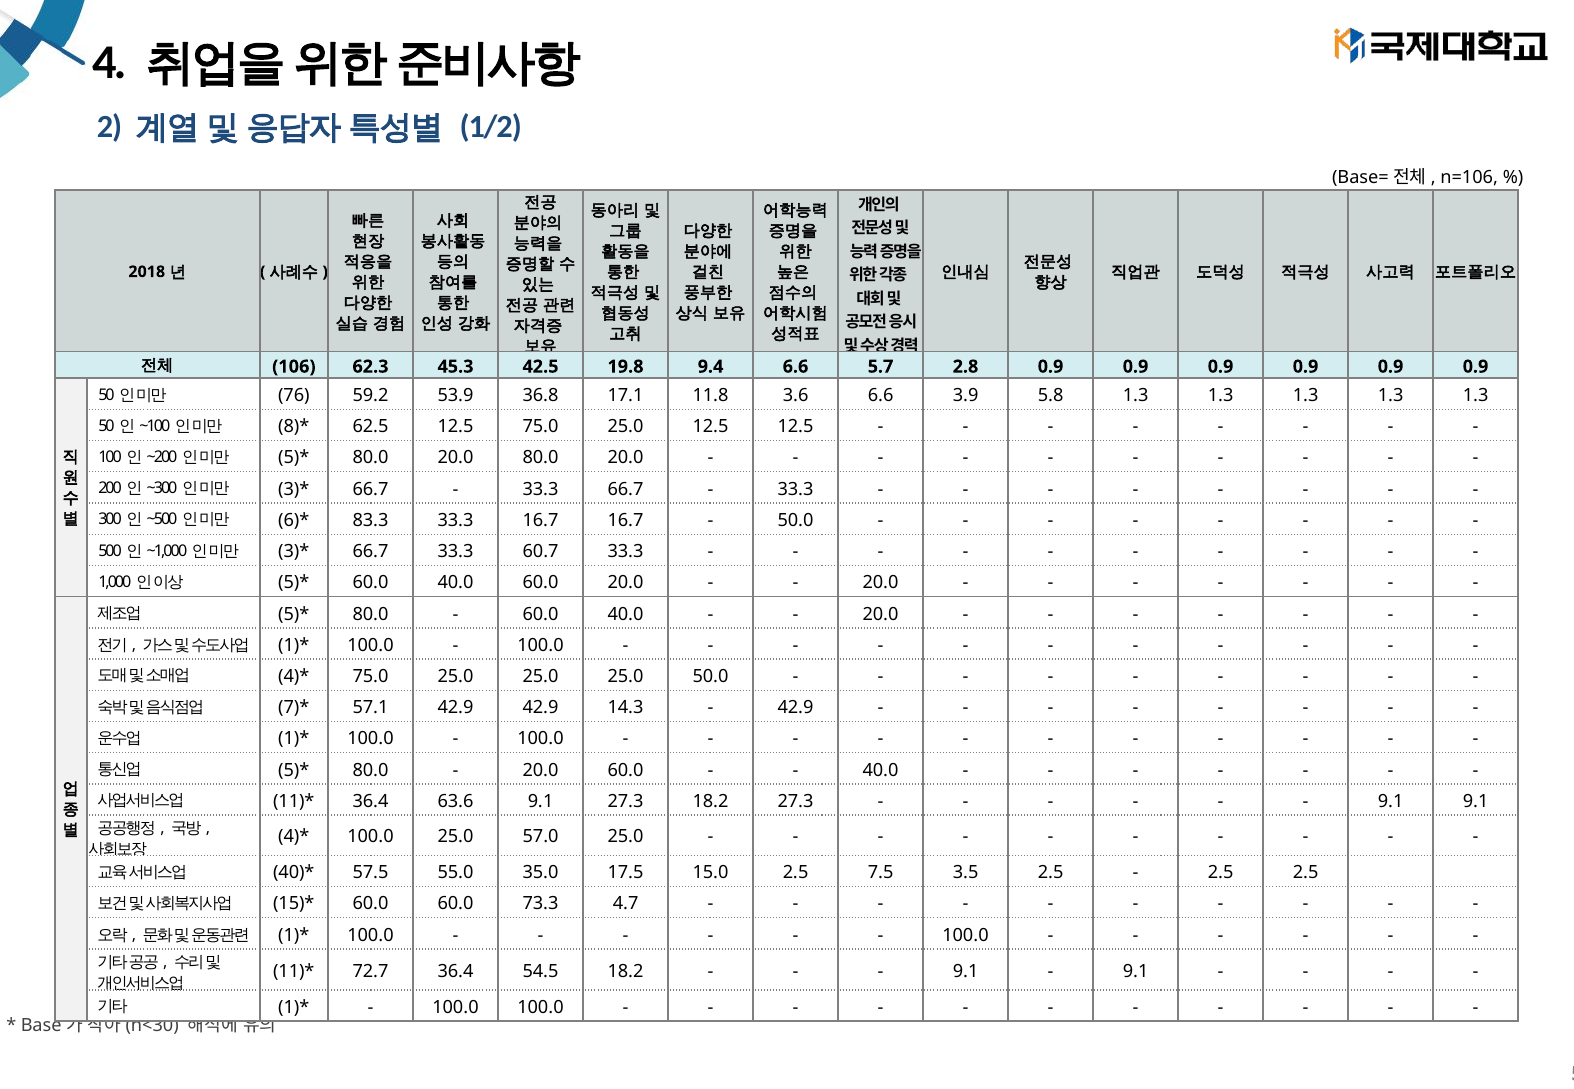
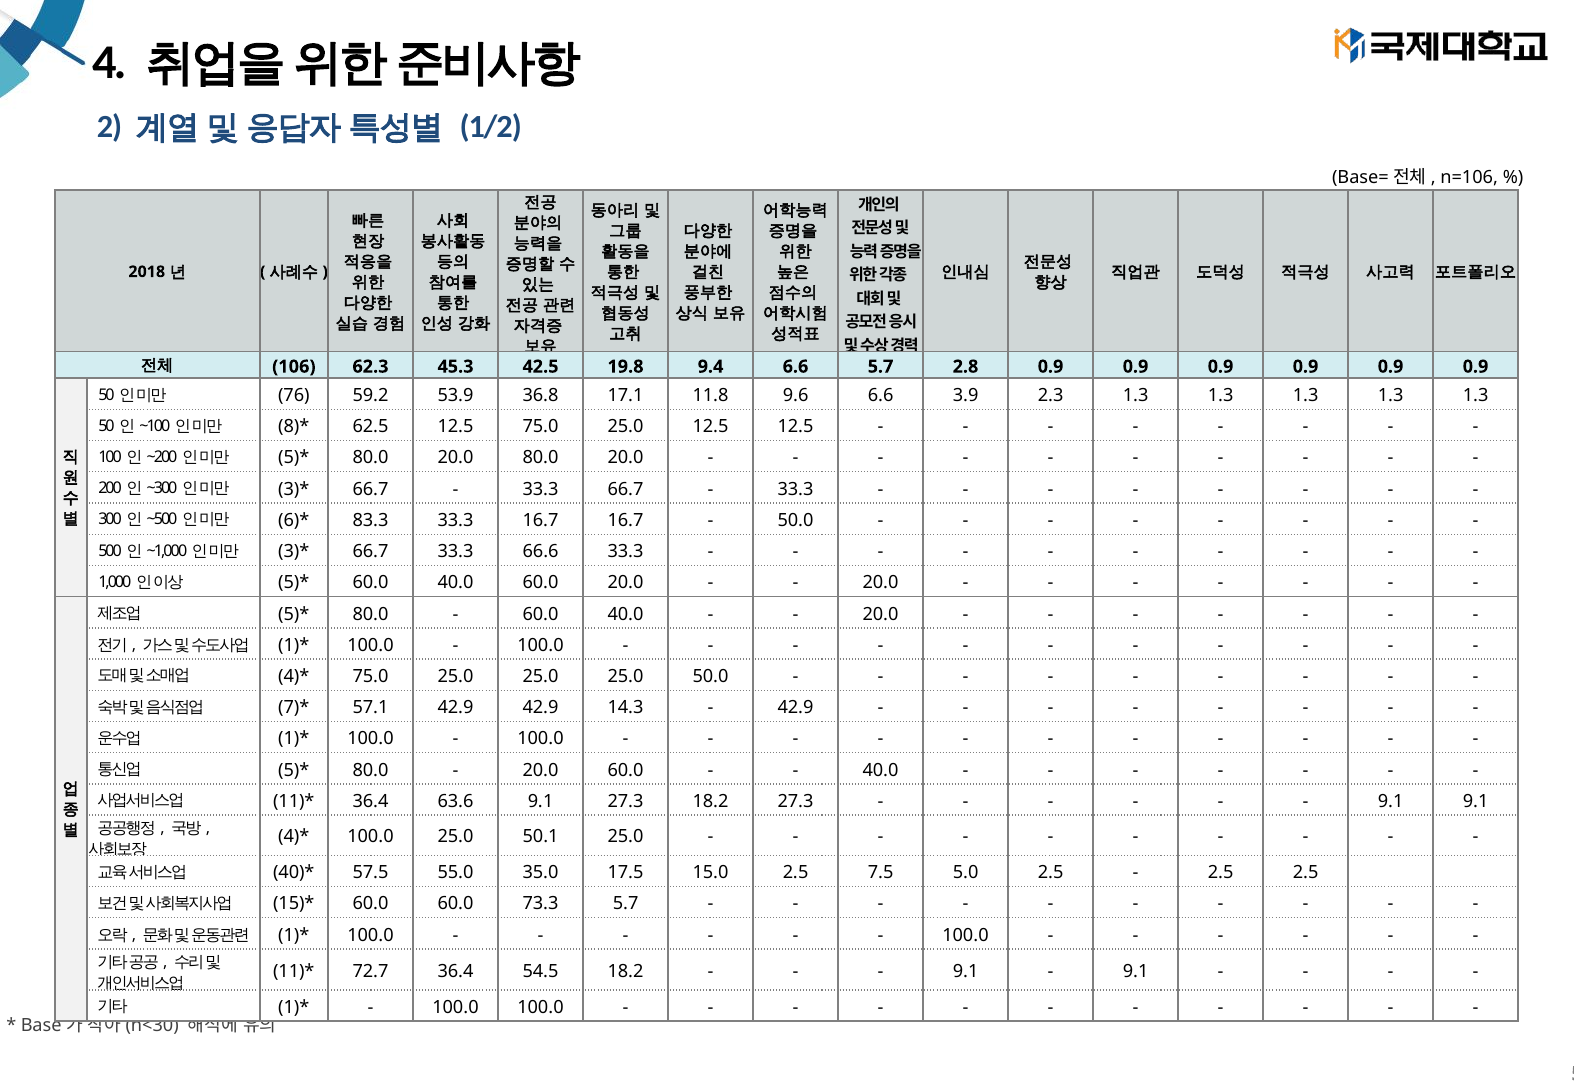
3.6: 3.6 -> 9.6 (796, 396)
5.8: 5.8 -> 2.3 (1051, 396)
60.7: 60.7 -> 66.6 (541, 552)
57.0: 57.0 -> 50.1 (541, 837)
3.5: 3.5 -> 5.0 (966, 873)
73.3 4.7: 4.7 -> 5.7 (626, 904)
